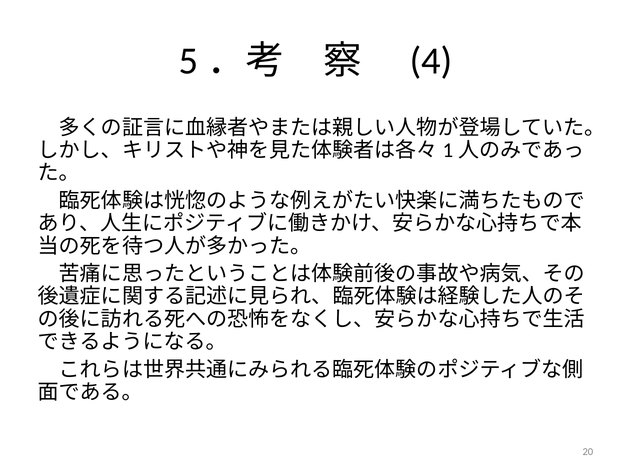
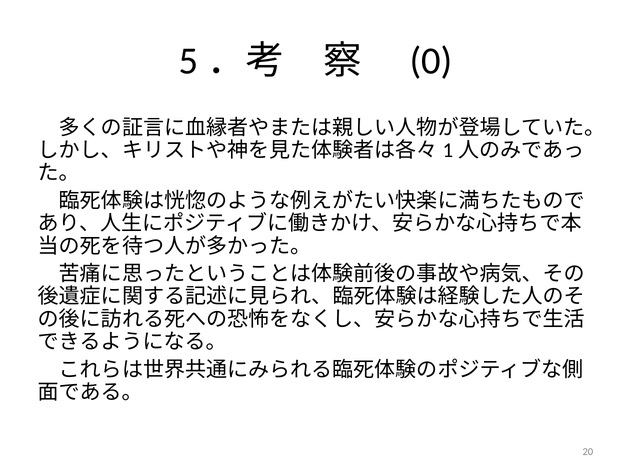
4: 4 -> 0 (431, 61)
